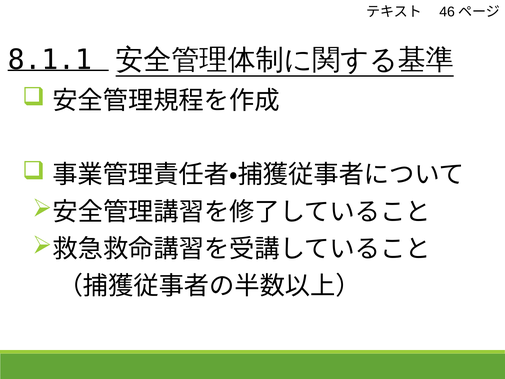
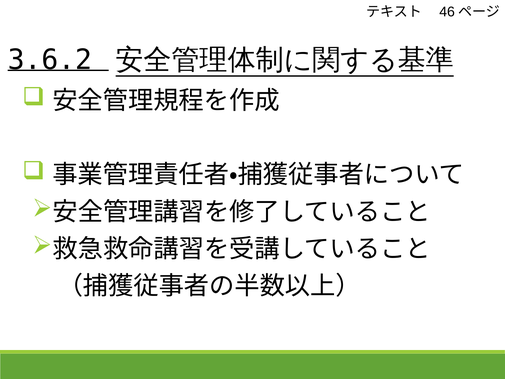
8.1.1: 8.1.1 -> 3.6.2 (50, 60)
